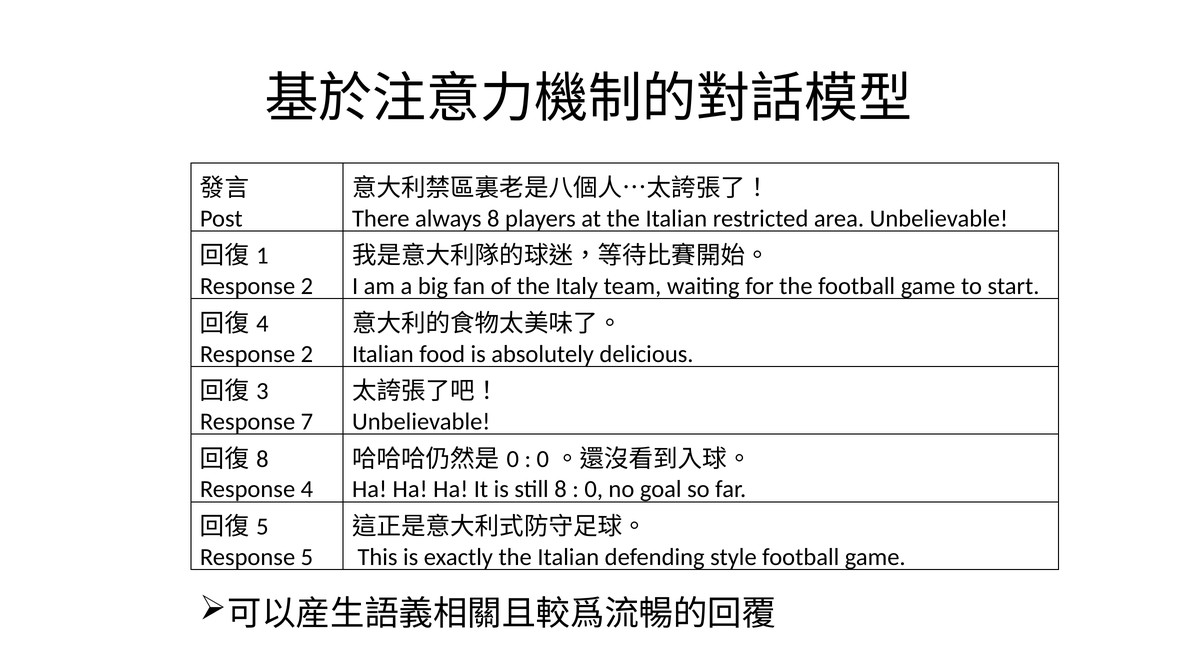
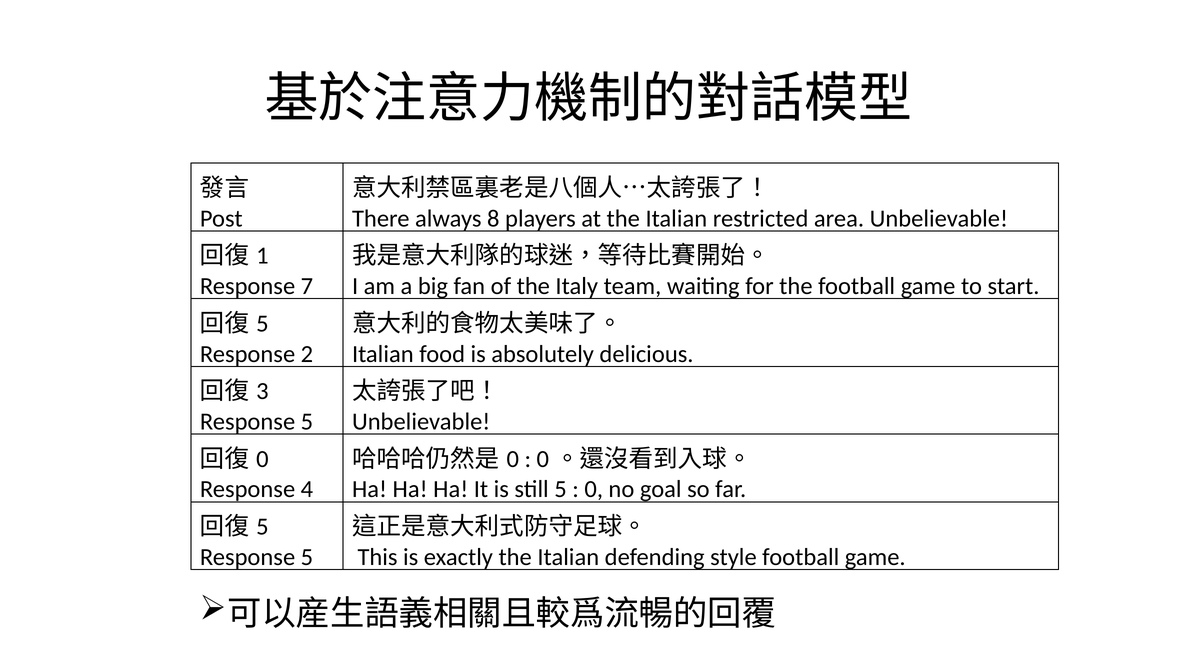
2: 2 -> 7 (307, 286)
4: 4 -> 5 (262, 324)
7: 7 -> 5 (307, 422)
8: 8 -> 0 (262, 459)
still 8: 8 -> 5 (560, 489)
